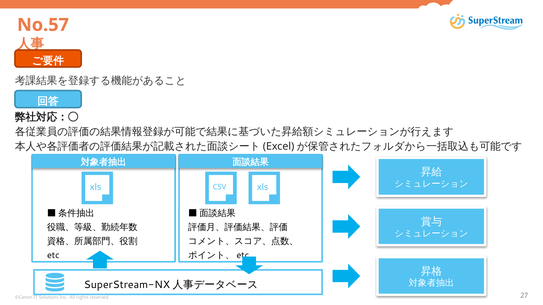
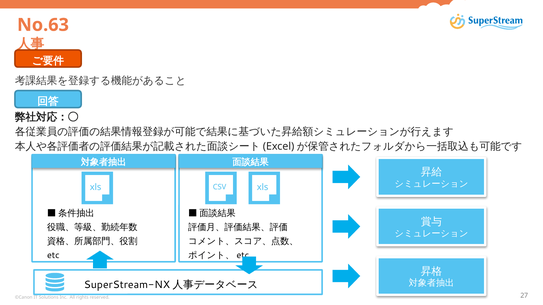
No.57: No.57 -> No.63 (43, 25)
